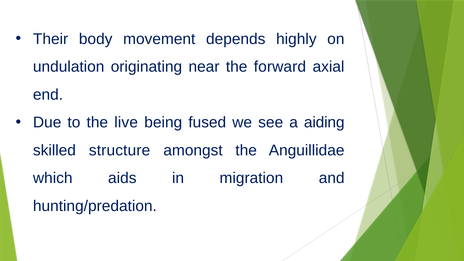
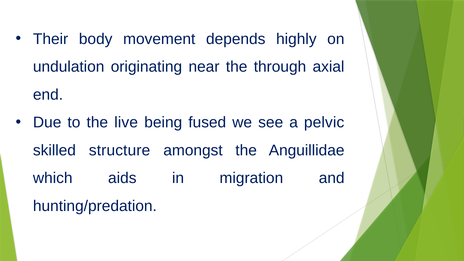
forward: forward -> through (280, 67)
aiding: aiding -> pelvic (324, 122)
